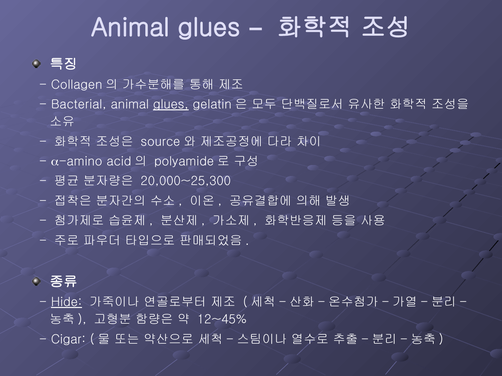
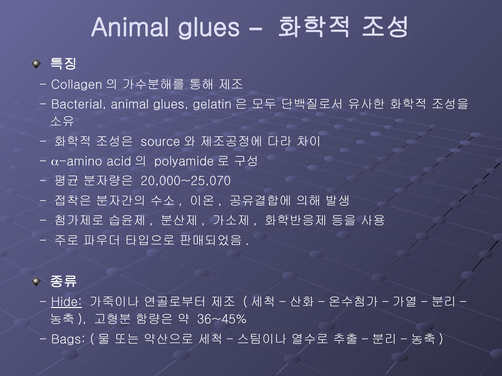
glues underline: present -> none (171, 105)
20,000~25,300: 20,000~25,300 -> 20,000~25,070 (186, 181)
12~45%: 12~45% -> 36~45% (222, 320)
Cigar: Cigar -> Bags (68, 340)
